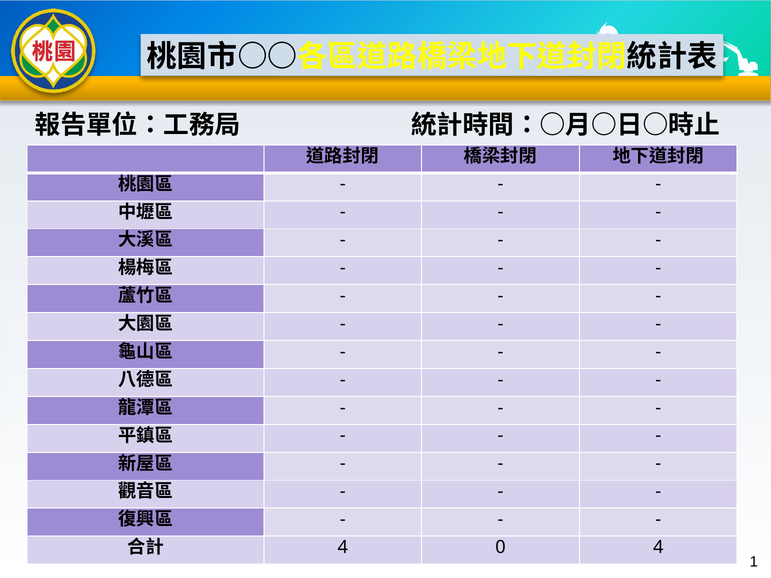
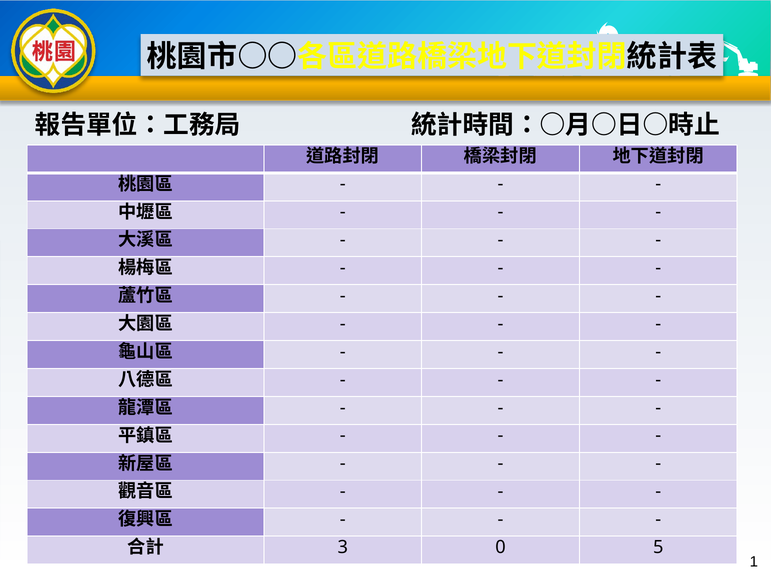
4: 4 -> 3 (343, 547)
0 4: 4 -> 5 (658, 547)
